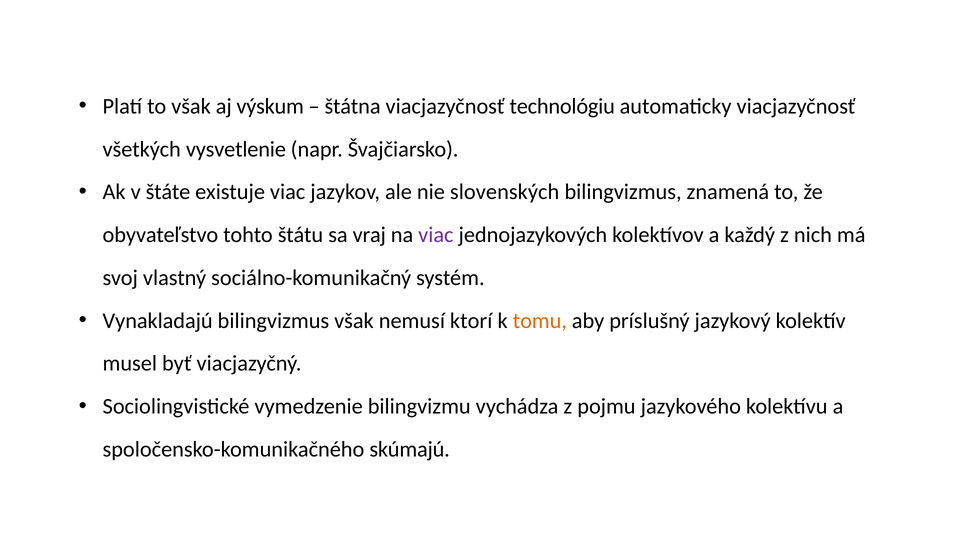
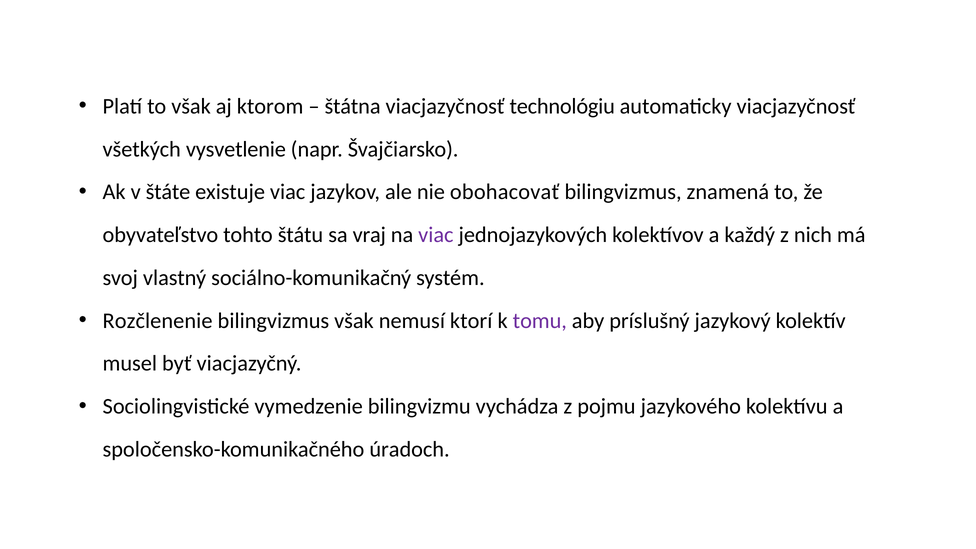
výskum: výskum -> ktorom (270, 106)
slovenských: slovenských -> obohacovať (505, 192)
Vynakladajú: Vynakladajú -> Rozčlenenie (158, 321)
tomu colour: orange -> purple (540, 321)
skúmajú: skúmajú -> úradoch (410, 449)
